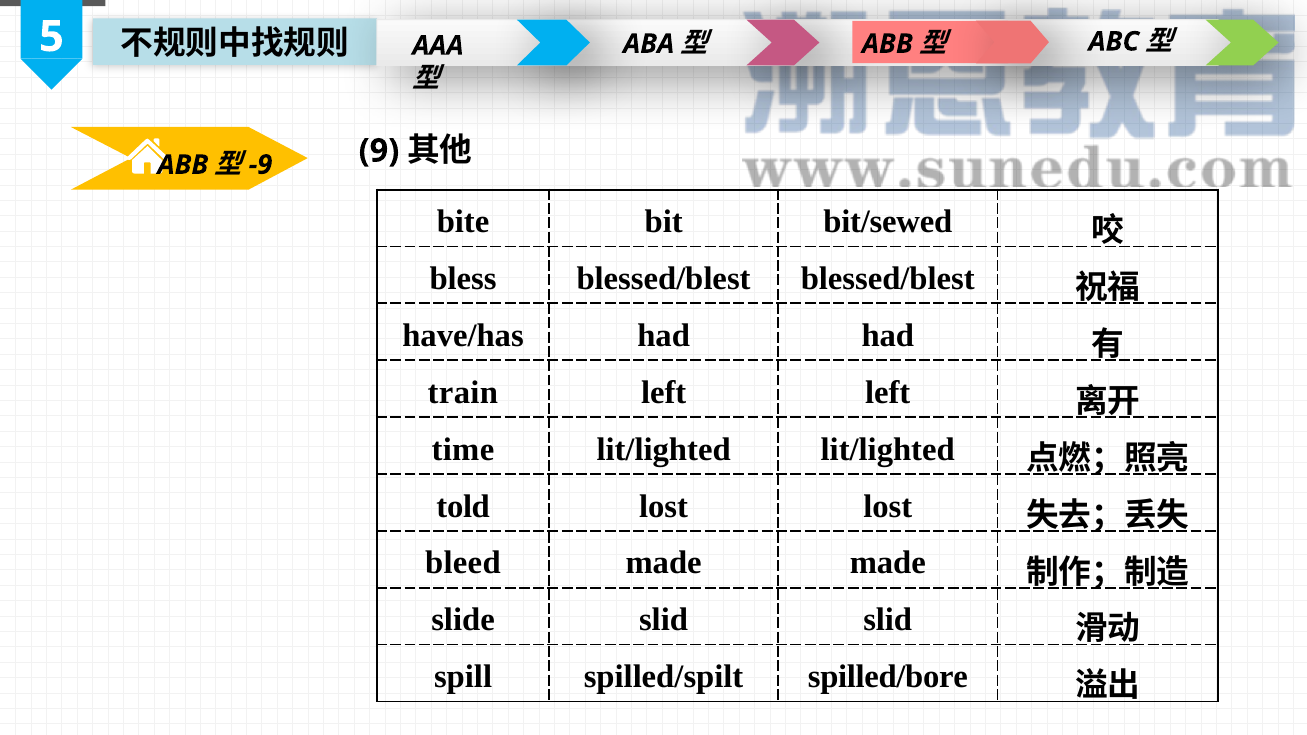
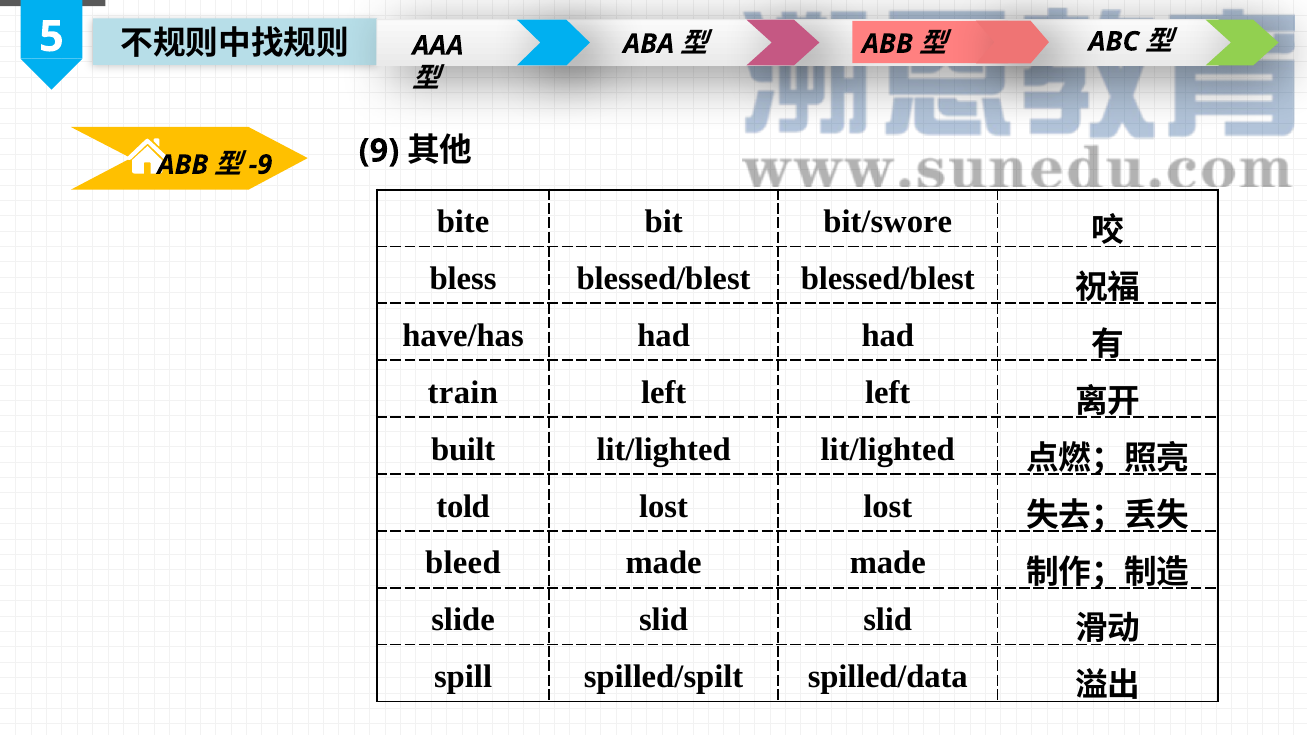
bit/sewed: bit/sewed -> bit/swore (888, 222)
time: time -> built (463, 449)
spilled/bore: spilled/bore -> spilled/data (888, 677)
